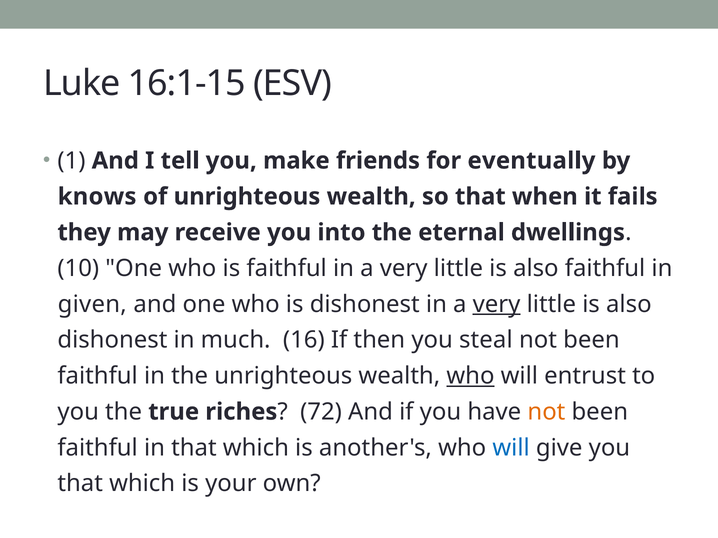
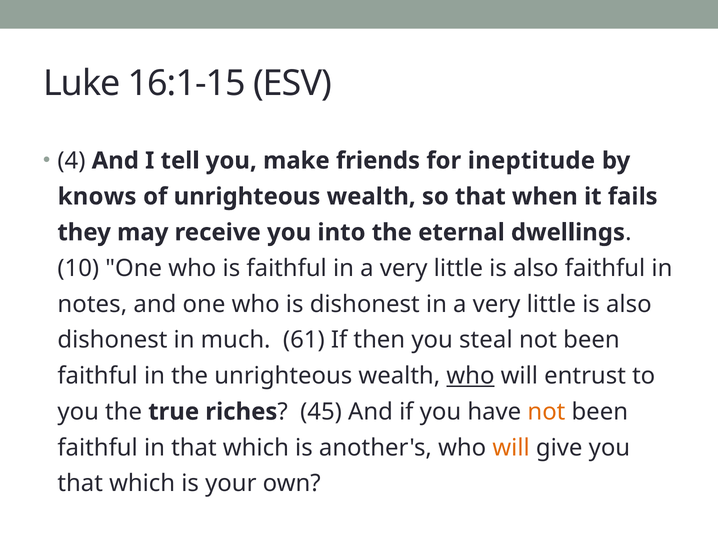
1: 1 -> 4 (71, 161)
eventually: eventually -> ineptitude (531, 161)
given: given -> notes (92, 304)
very underline: present -> none (497, 304)
16: 16 -> 61 (304, 340)
72: 72 -> 45 (321, 412)
will colour: blue -> orange (511, 448)
